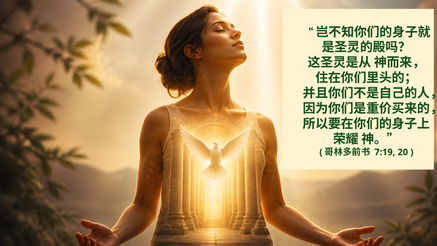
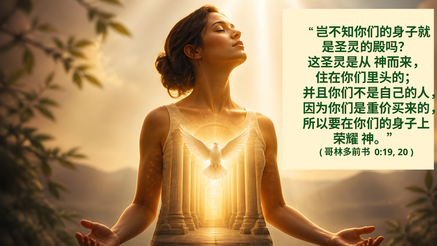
7:19: 7:19 -> 0:19 (385, 152)
